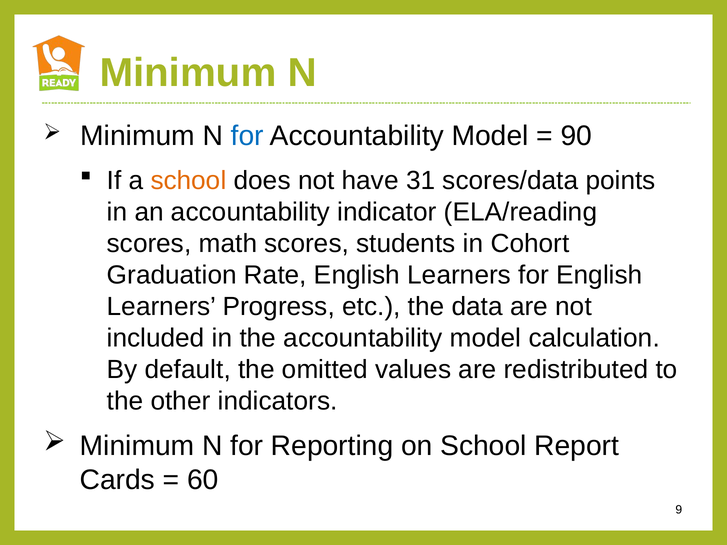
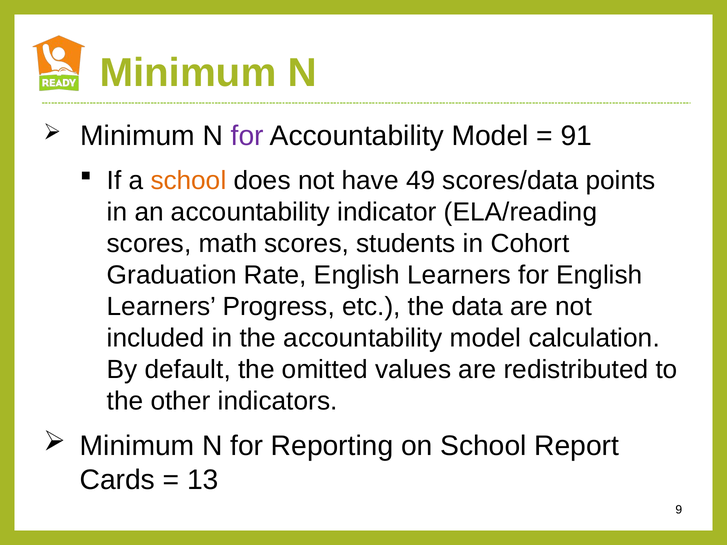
for colour: blue -> purple (247, 136)
90: 90 -> 91 (576, 136)
31: 31 -> 49 (421, 181)
60: 60 -> 13 (203, 480)
